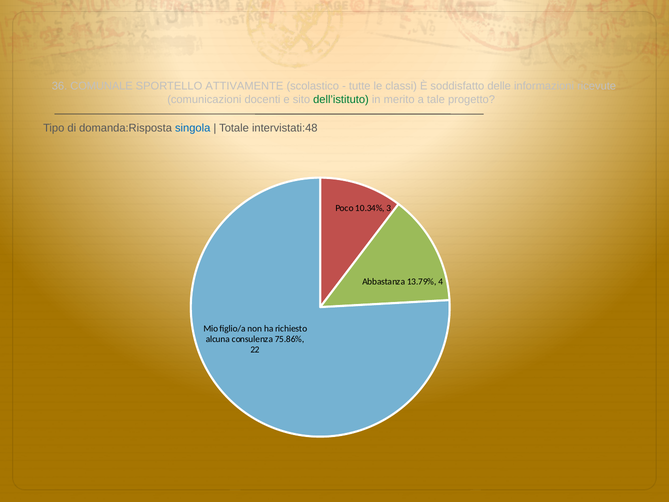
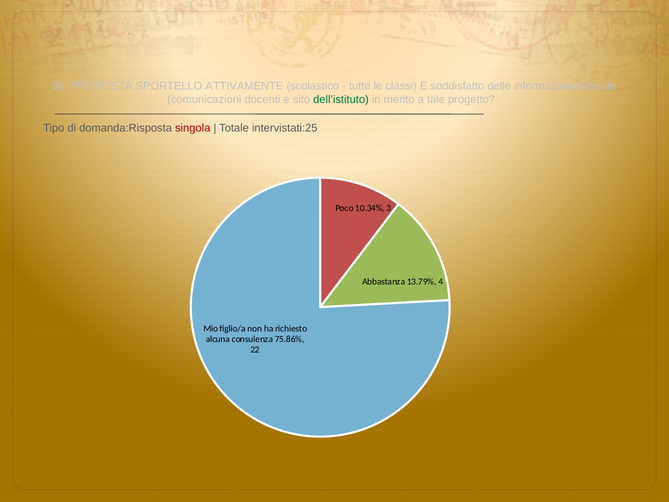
COMUNALE: COMUNALE -> PROPOSTA (101, 86)
singola colour: blue -> red (193, 128)
intervistati:48: intervistati:48 -> intervistati:25 (285, 128)
